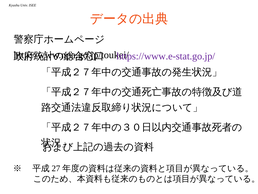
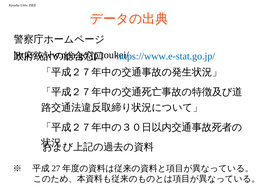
https://www.e-stat.go.jp/ colour: purple -> blue (166, 56)
